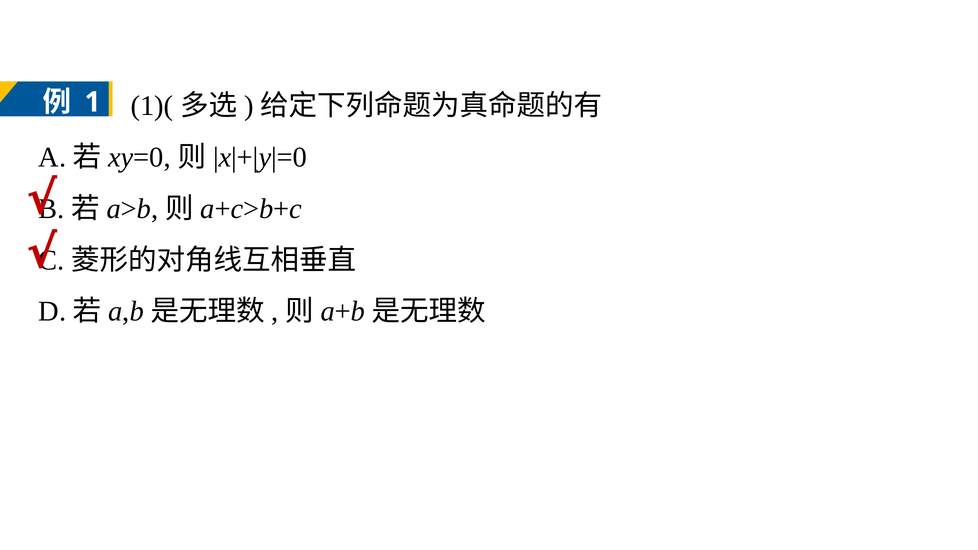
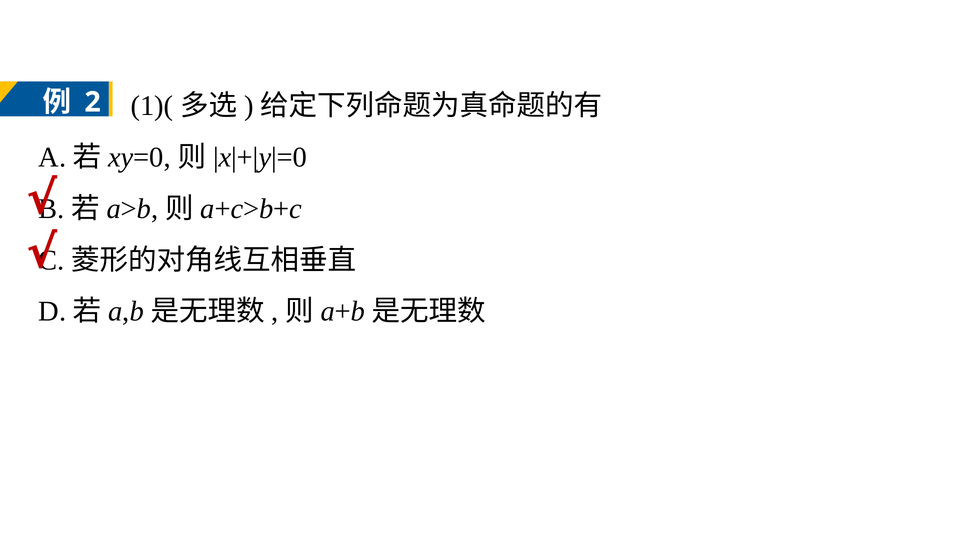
1: 1 -> 2 (93, 102)
